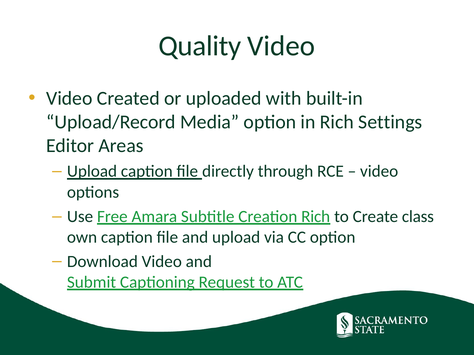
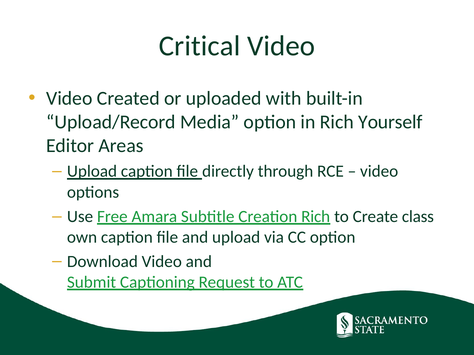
Quality: Quality -> Critical (200, 46)
Settings: Settings -> Yourself (390, 122)
